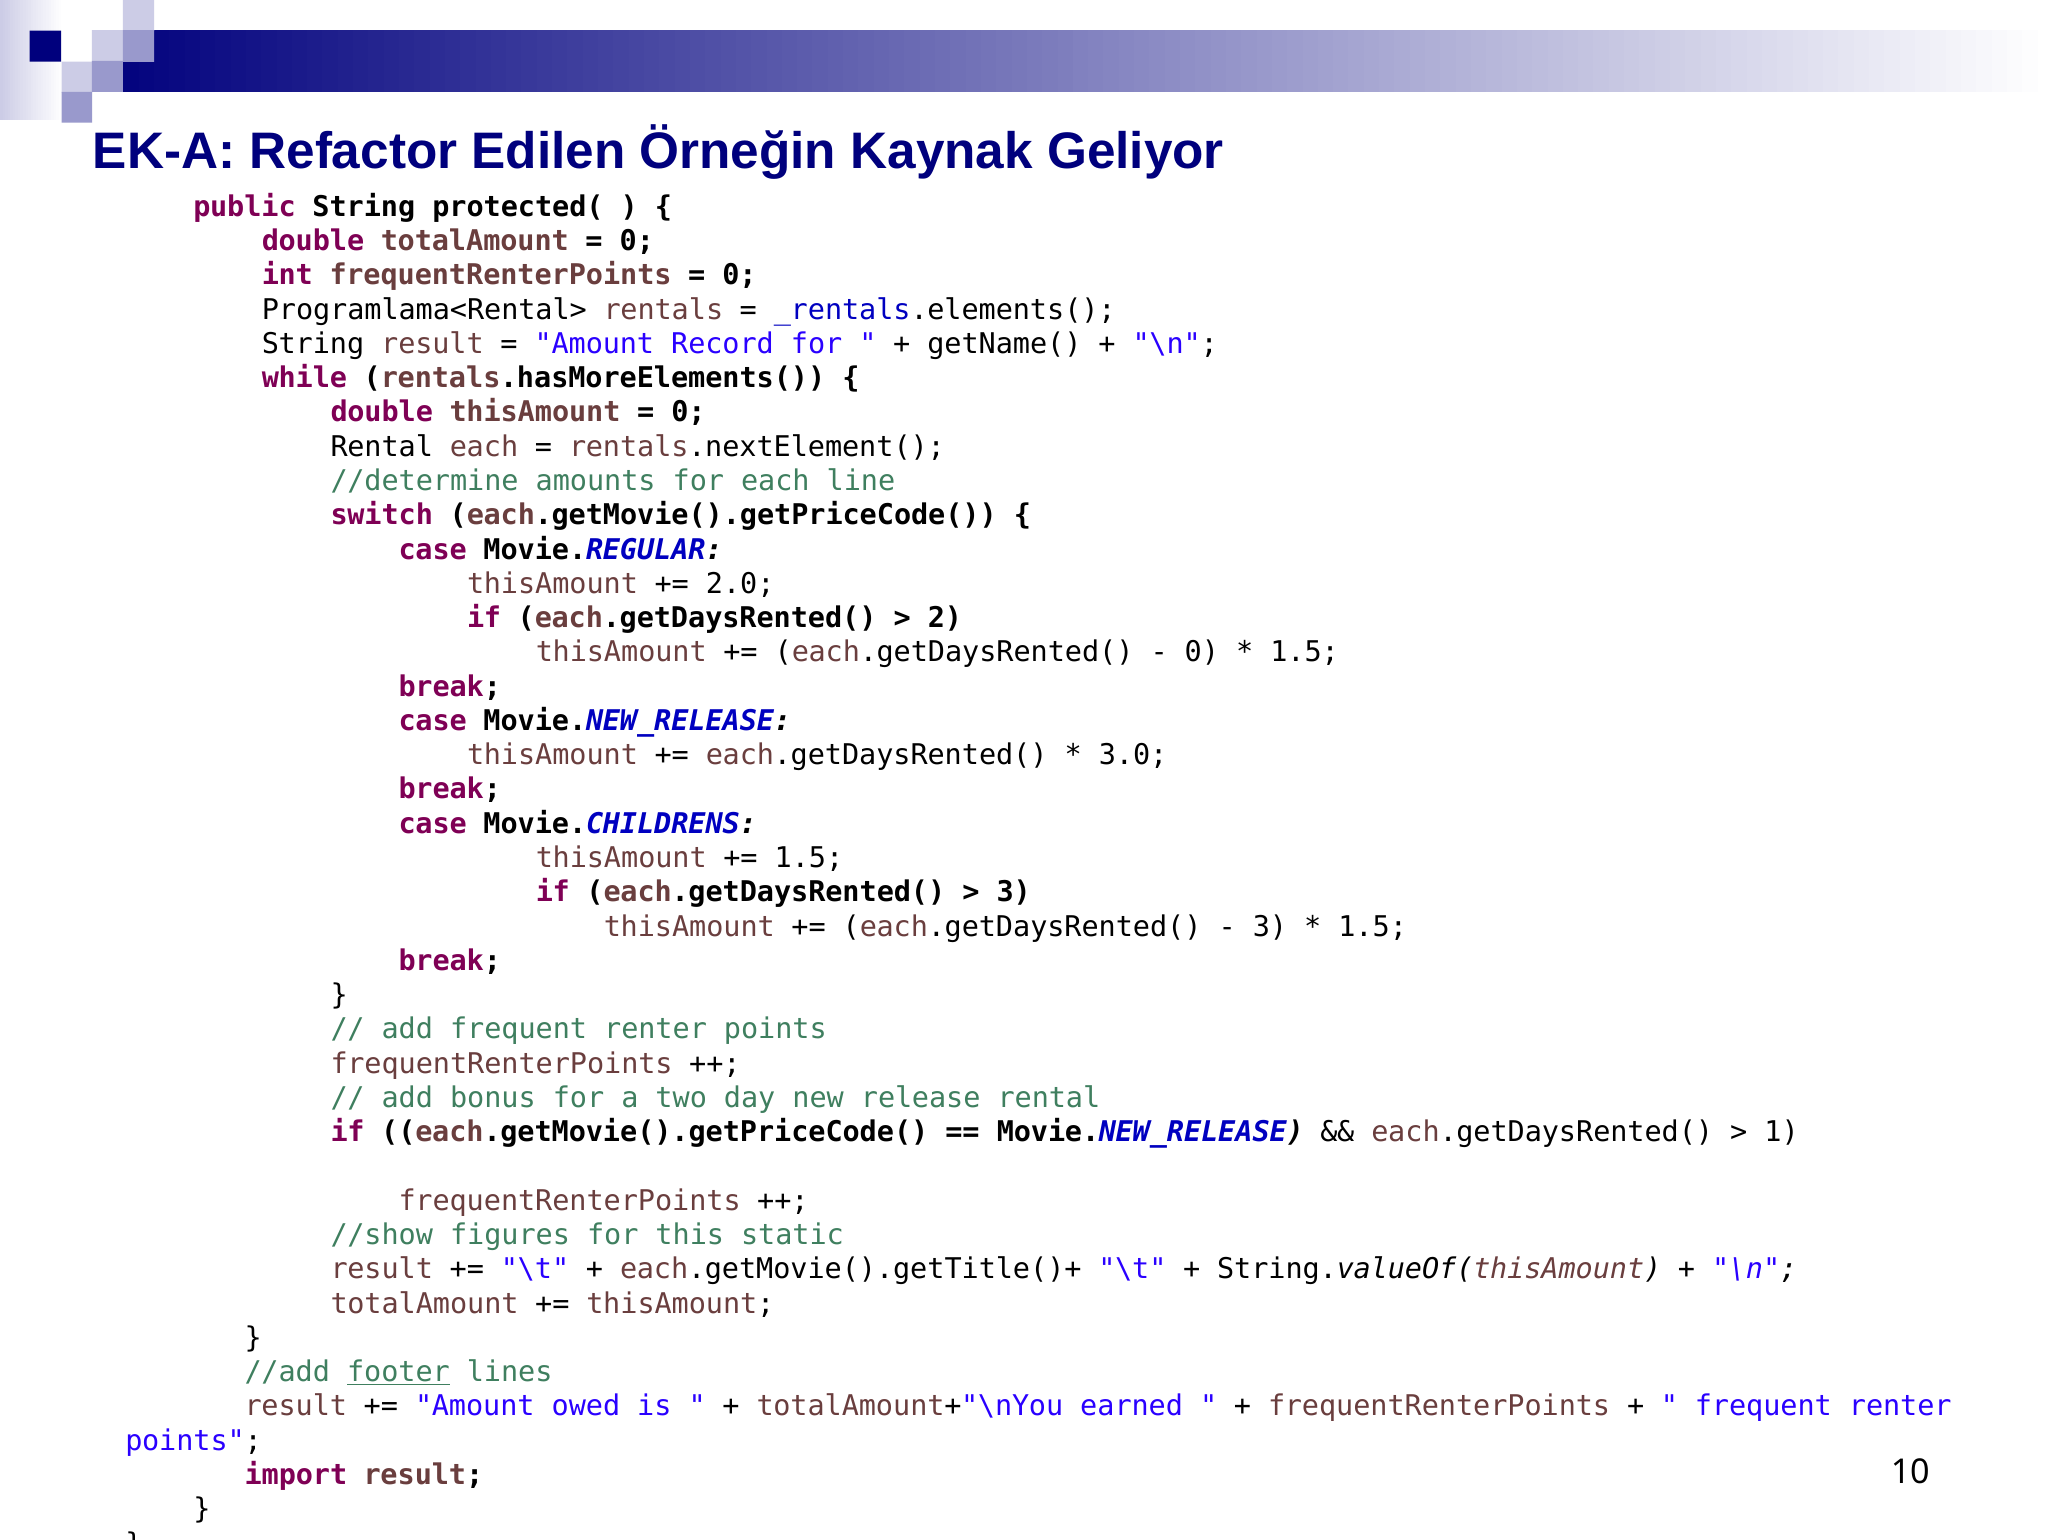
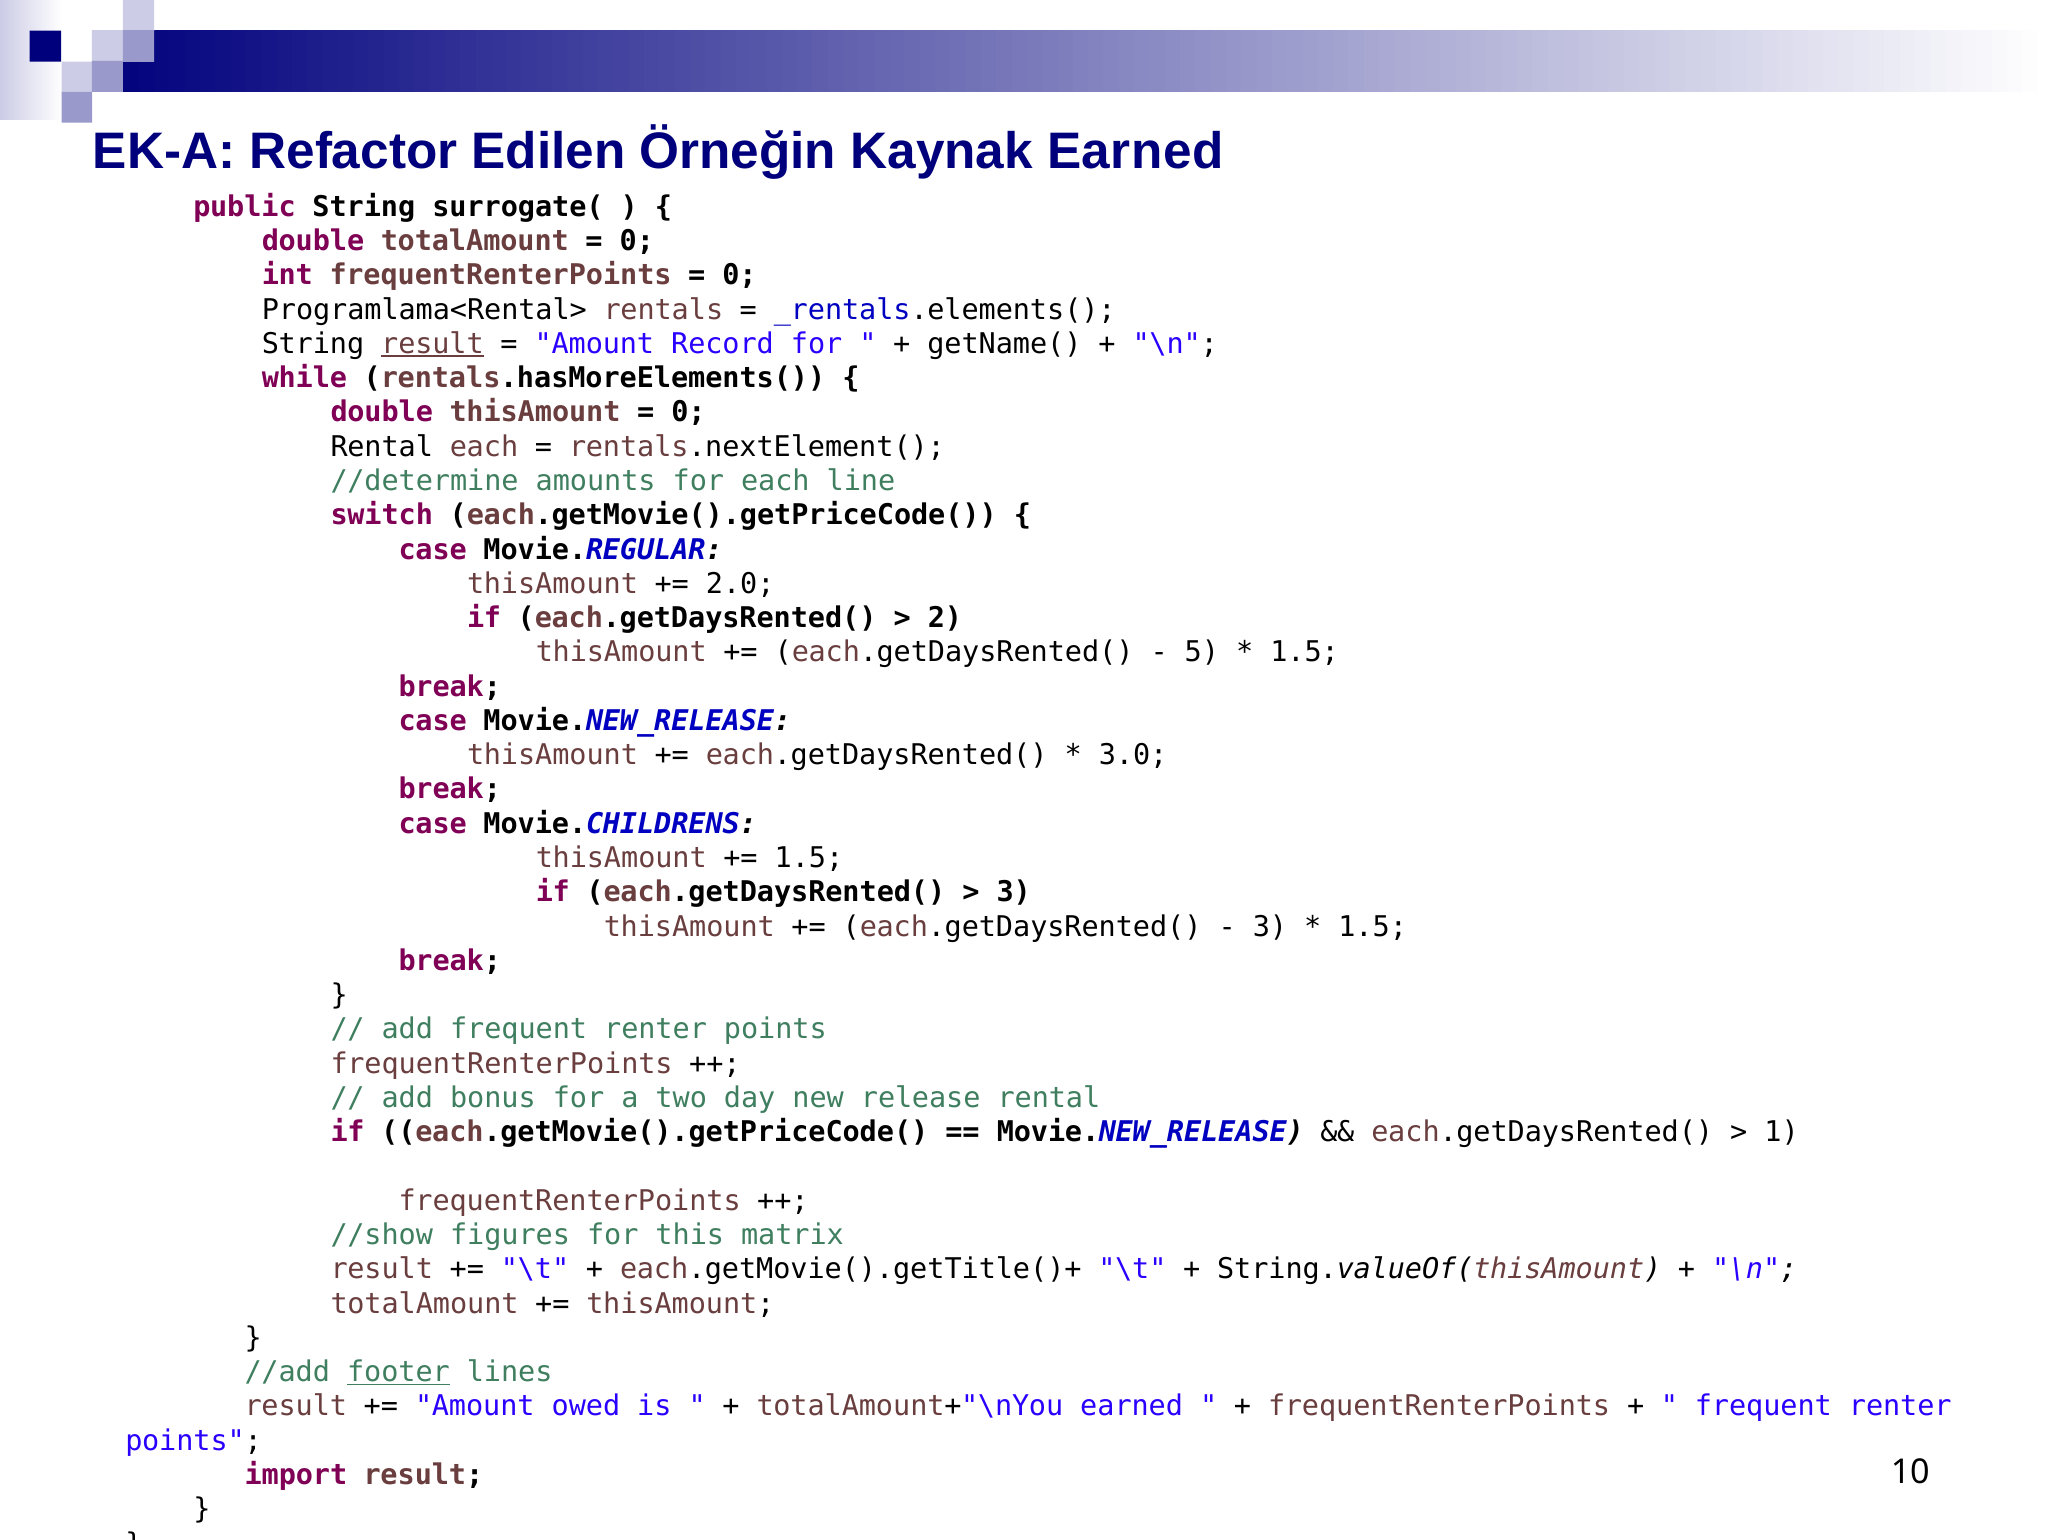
Kaynak Geliyor: Geliyor -> Earned (1135, 151)
protected(: protected( -> surrogate( (518, 207)
result underline: none -> present (432, 344)
0: 0 -> 5 (1202, 652)
static: static -> matrix (793, 1235)
